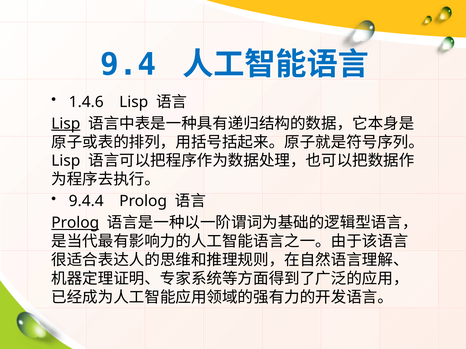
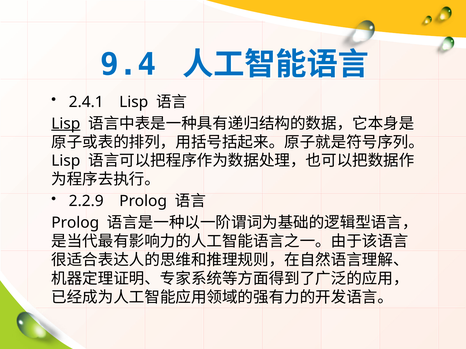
1.4.6: 1.4.6 -> 2.4.1 (86, 102)
9.4.4: 9.4.4 -> 2.2.9 (86, 201)
Prolog underline: present -> none (75, 223)
